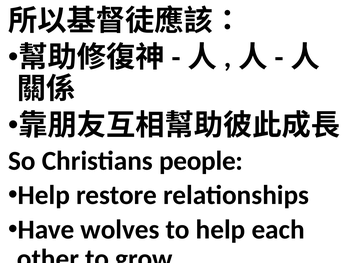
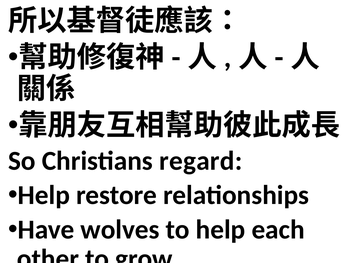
people: people -> regard (201, 161)
